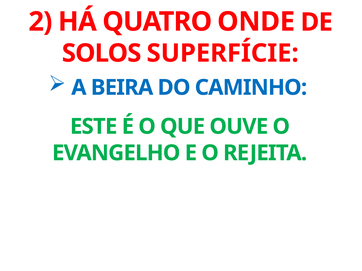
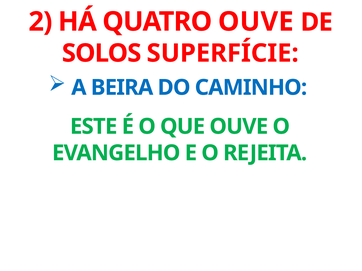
QUATRO ONDE: ONDE -> OUVE (256, 22)
